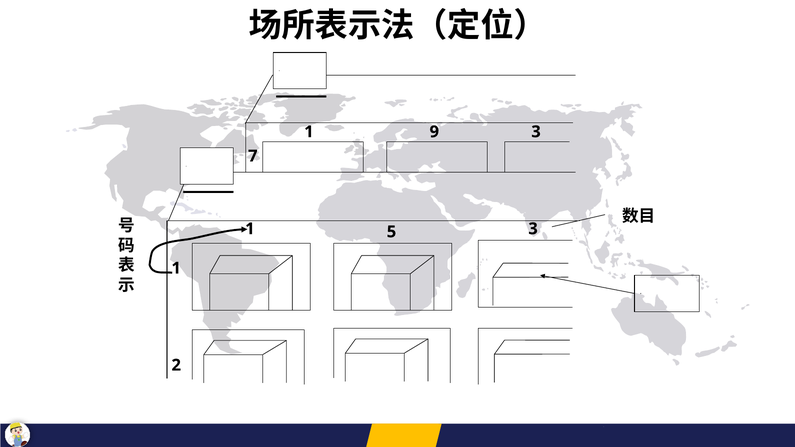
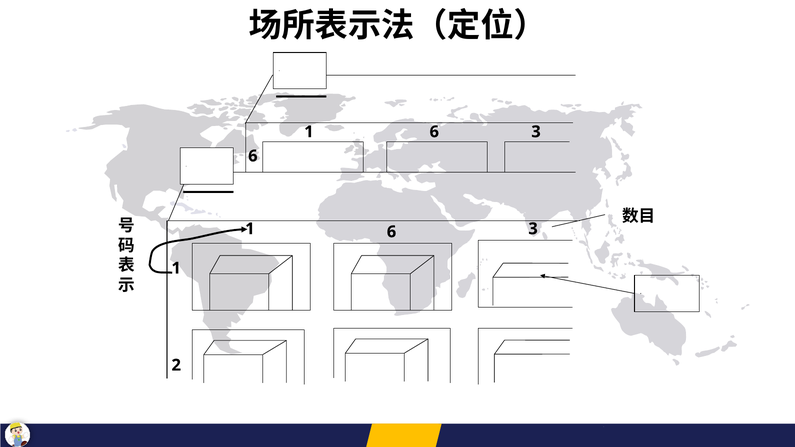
9: 9 -> 6 (434, 132)
A 7: 7 -> 6 (253, 156)
5: 5 -> 6 (392, 232)
